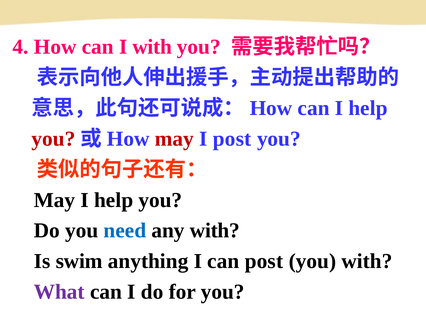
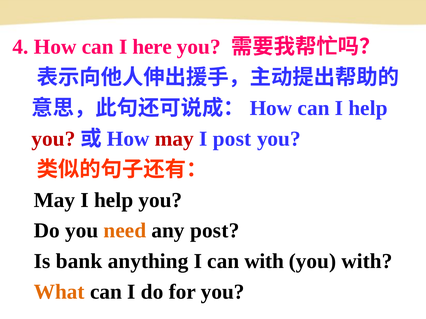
I with: with -> here (152, 47)
need colour: blue -> orange (125, 231)
any with: with -> post (215, 231)
swim: swim -> bank (79, 262)
can post: post -> with (264, 262)
What colour: purple -> orange (59, 292)
